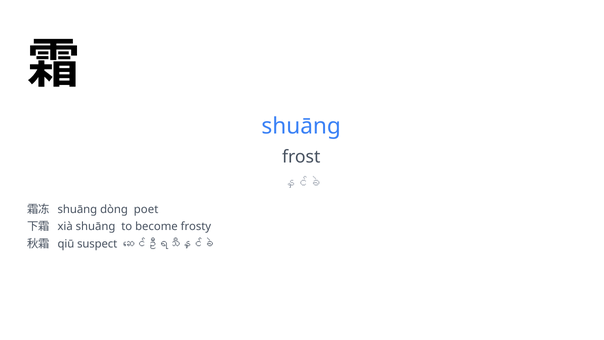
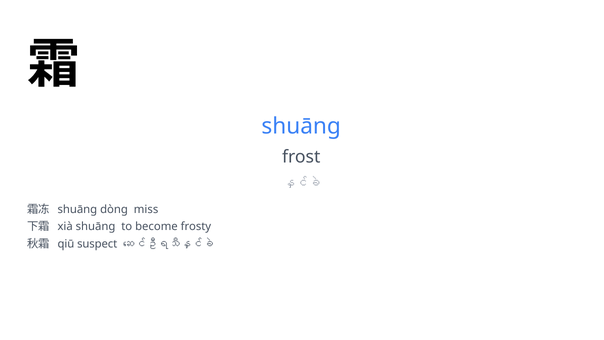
poet: poet -> miss (146, 209)
